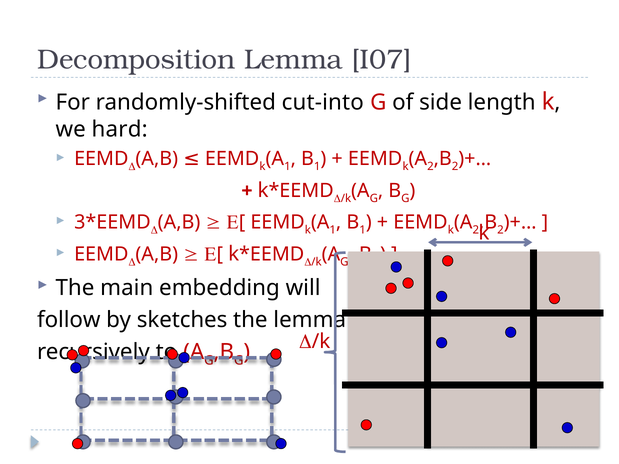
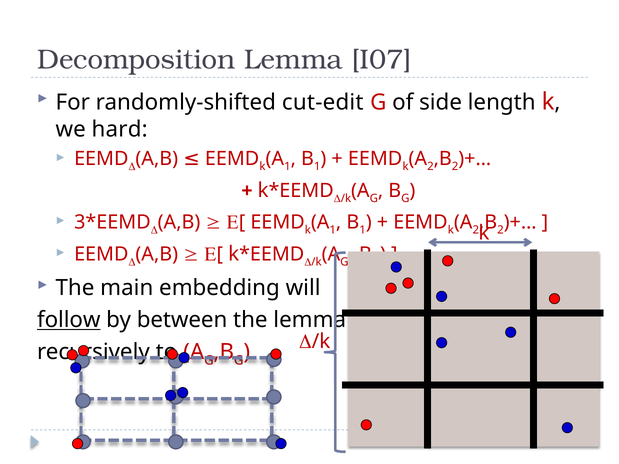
cut-into: cut-into -> cut-edit (323, 102)
follow underline: none -> present (69, 320)
sketches: sketches -> between (182, 320)
